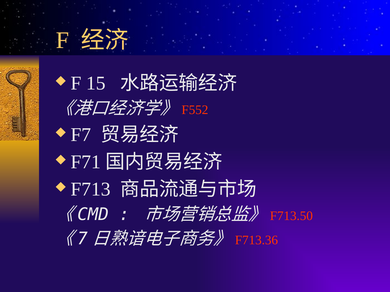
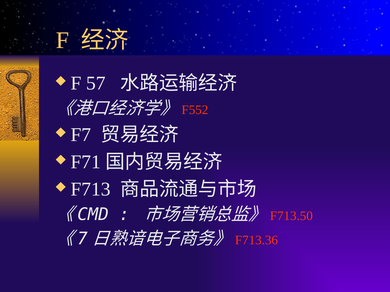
15: 15 -> 57 (96, 83)
